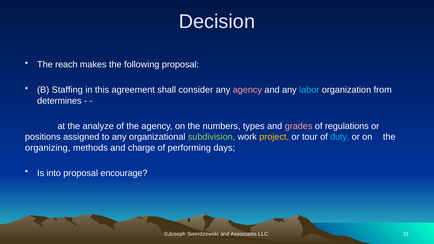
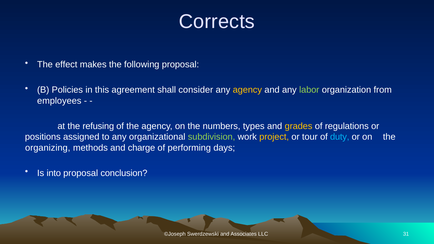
Decision: Decision -> Corrects (217, 22)
reach: reach -> effect (66, 65)
Staffing: Staffing -> Policies (67, 90)
agency colour: pink -> yellow (247, 90)
labor colour: light blue -> light green (309, 90)
determines: determines -> employees (59, 101)
analyze: analyze -> refusing (98, 126)
grades colour: pink -> yellow (299, 126)
encourage: encourage -> conclusion (124, 173)
